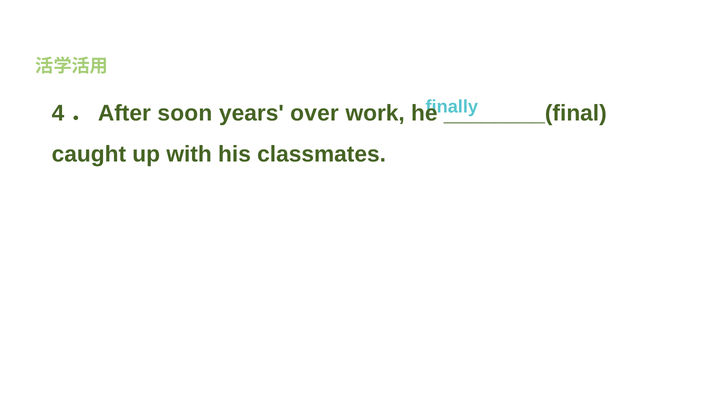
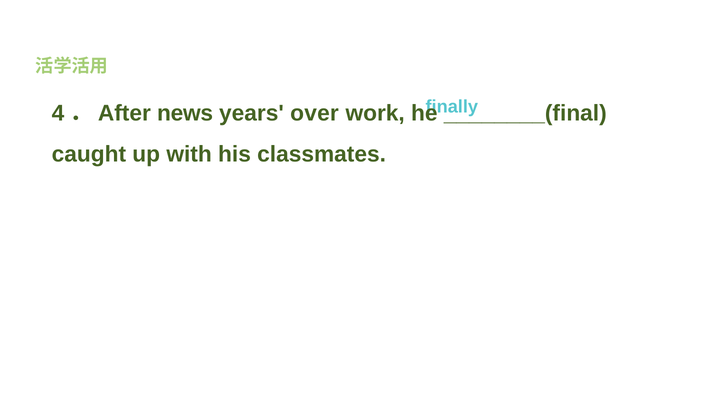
soon: soon -> news (185, 113)
